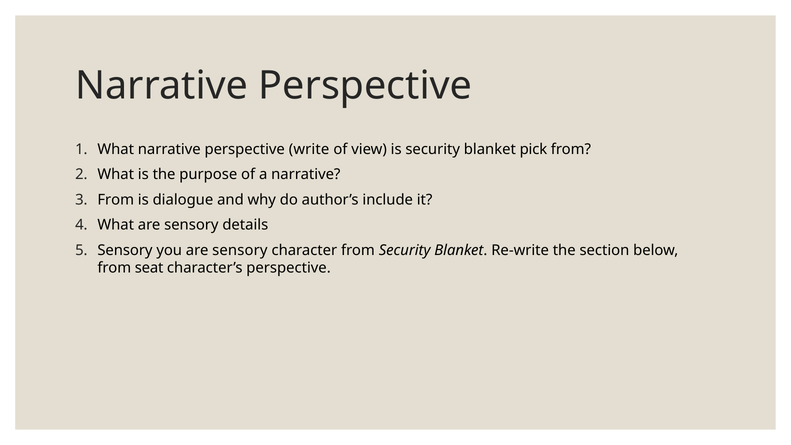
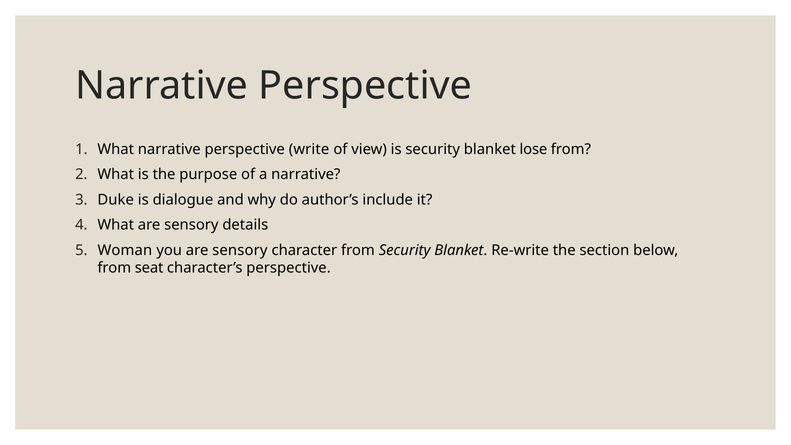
pick: pick -> lose (533, 149)
From: From -> Duke (116, 200)
Sensory: Sensory -> Woman (125, 250)
